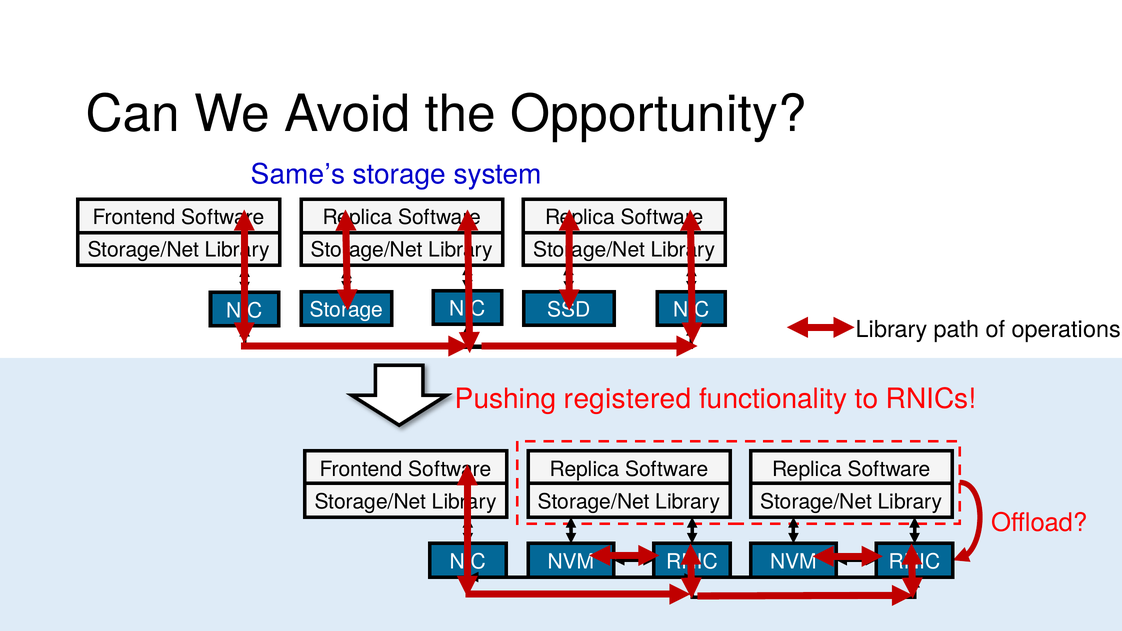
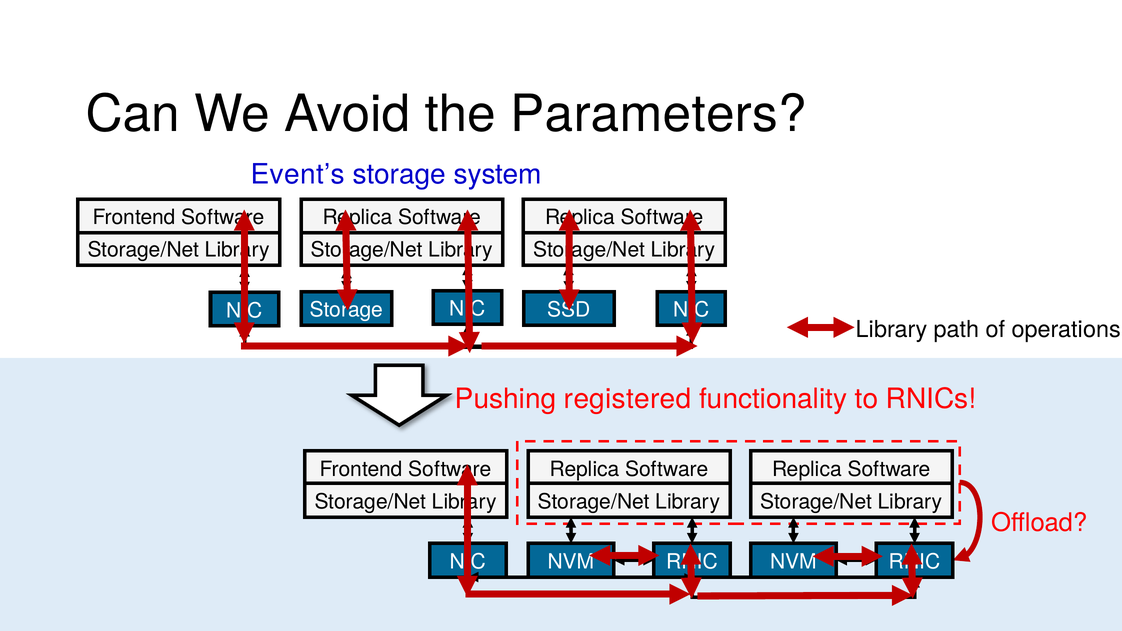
Opportunity: Opportunity -> Parameters (659, 115)
Same’s: Same’s -> Event’s (298, 174)
